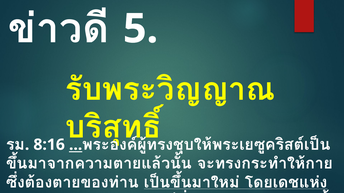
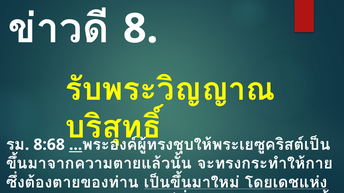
5: 5 -> 8 (141, 29)
8:16: 8:16 -> 8:68 (49, 145)
